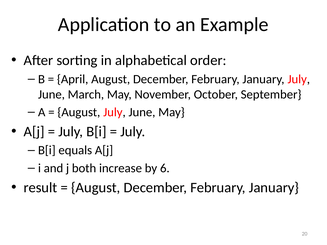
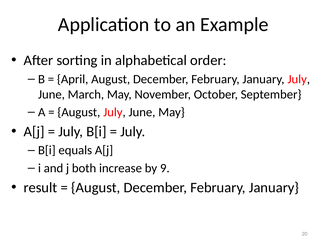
6: 6 -> 9 (165, 168)
